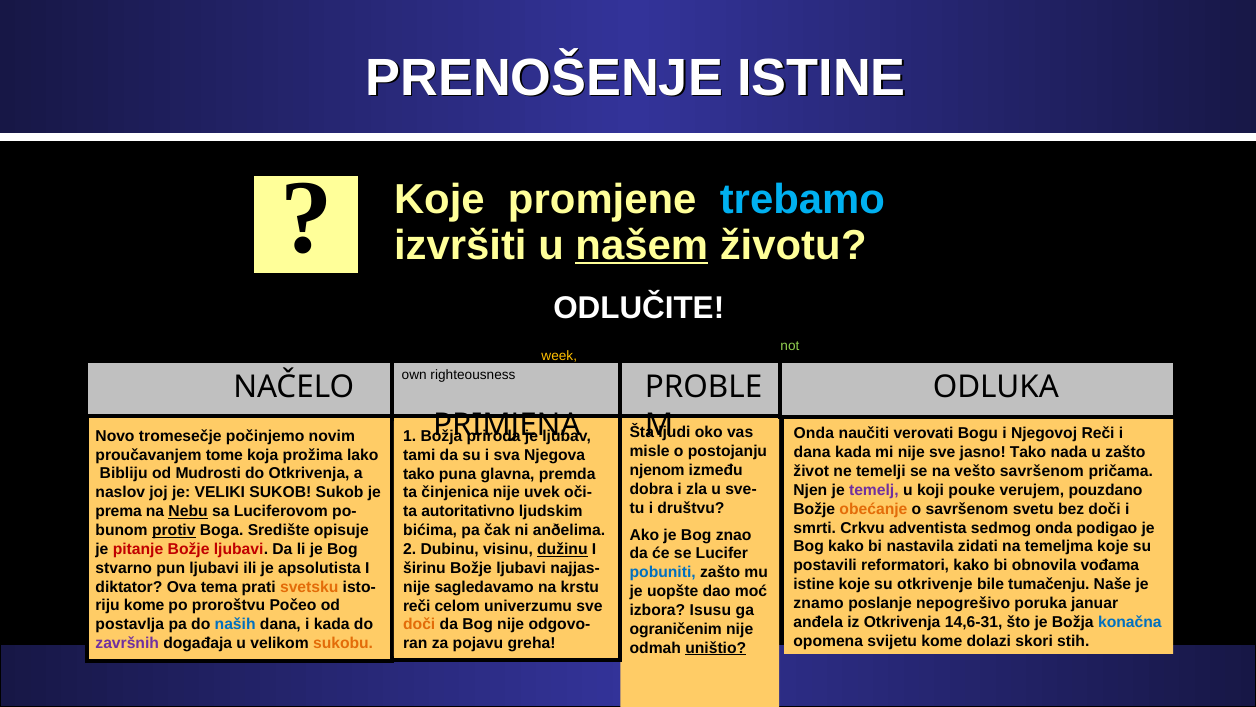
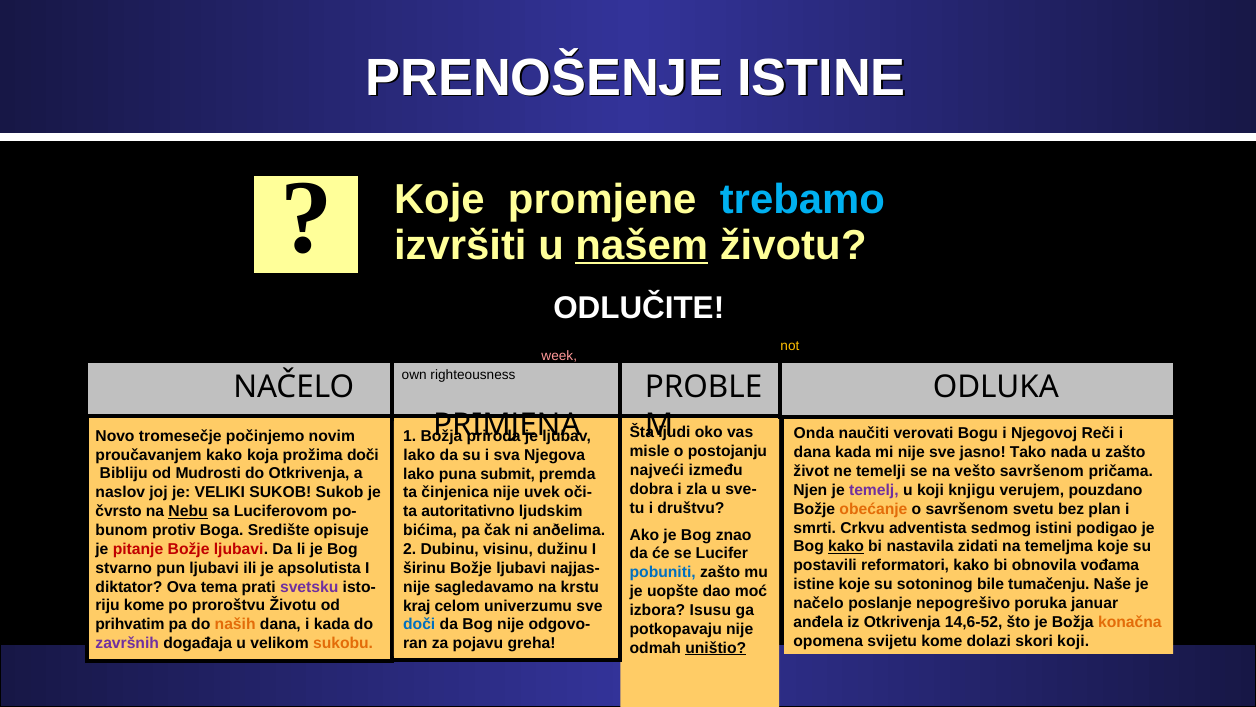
not colour: light green -> yellow (790, 346)
week colour: yellow -> pink (559, 356)
proučavanjem tome: tome -> kako (224, 455)
prožima lako: lako -> doči (363, 455)
tami: tami -> lako (419, 455)
njenom: njenom -> najveći (657, 470)
tako: tako -> lako (419, 474)
puna glavna: glavna -> submit (508, 474)
pouke: pouke -> knjigu (972, 490)
bez doči: doči -> plan (1105, 509)
prema: prema -> čvrsto (119, 511)
sedmog onda: onda -> istini (1054, 527)
protiv underline: present -> none (174, 530)
kako underline: none -> present (846, 546)
dužinu underline: present -> none (562, 549)
otkrivenje: otkrivenje -> sotoninog (935, 584)
svetsku colour: orange -> purple (309, 586)
znamo: znamo -> načelo (819, 603)
proroštvu Počeo: Počeo -> Životu (293, 605)
reči: reči -> kraj (417, 605)
14,6-31: 14,6-31 -> 14,6-52 (974, 622)
konačna colour: blue -> orange (1130, 622)
postavlja: postavlja -> prihvatim (130, 624)
naših colour: blue -> orange (235, 624)
doči colour: orange -> blue (419, 624)
ograničenim: ograničenim -> potkopavaju (676, 629)
skori stih: stih -> koji (1073, 641)
